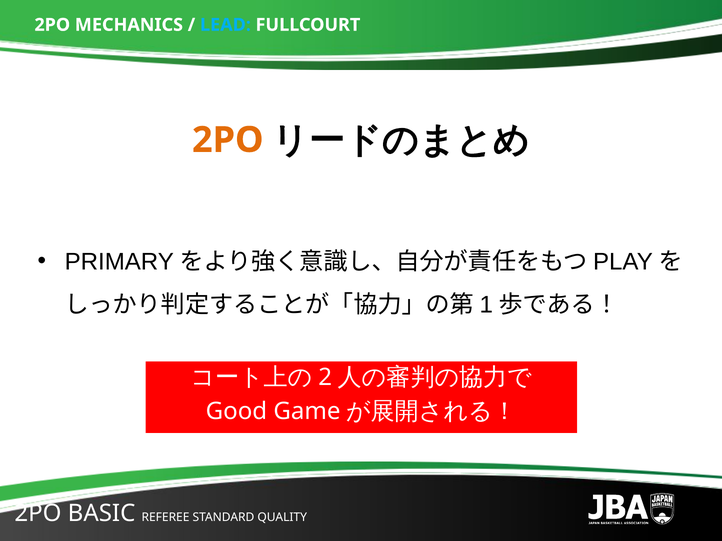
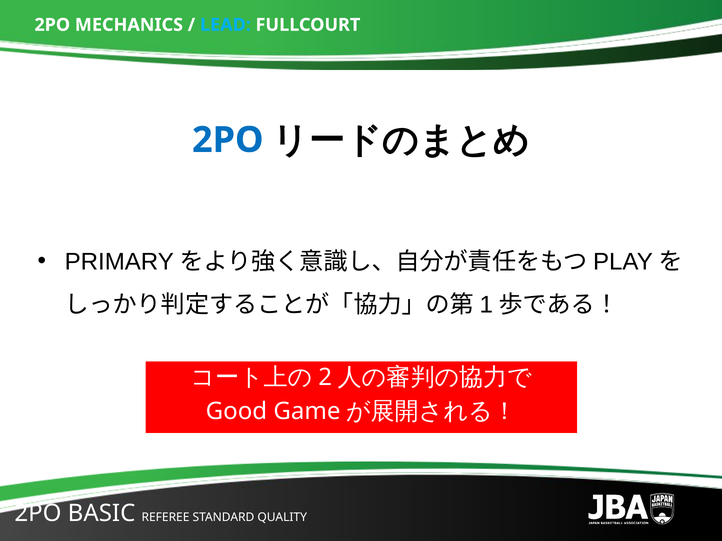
2PO colour: orange -> blue (228, 140)
